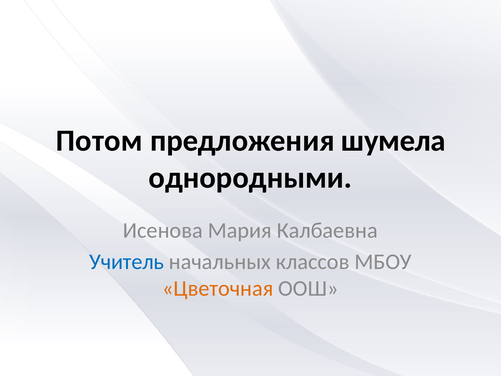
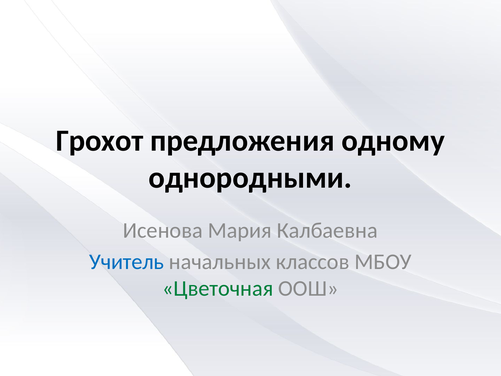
Потом: Потом -> Грохот (100, 141)
шумела: шумела -> одному (393, 141)
Цветочная colour: orange -> green (218, 288)
